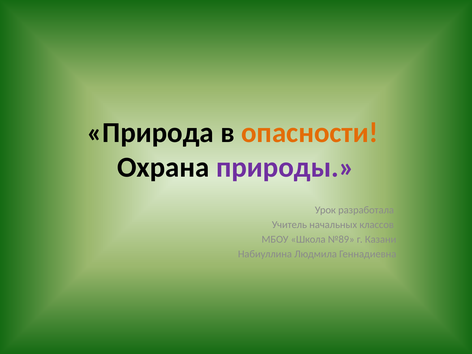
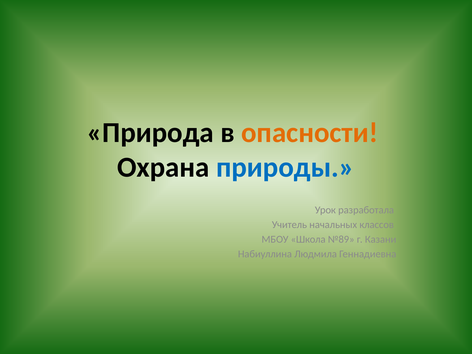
природы colour: purple -> blue (285, 167)
